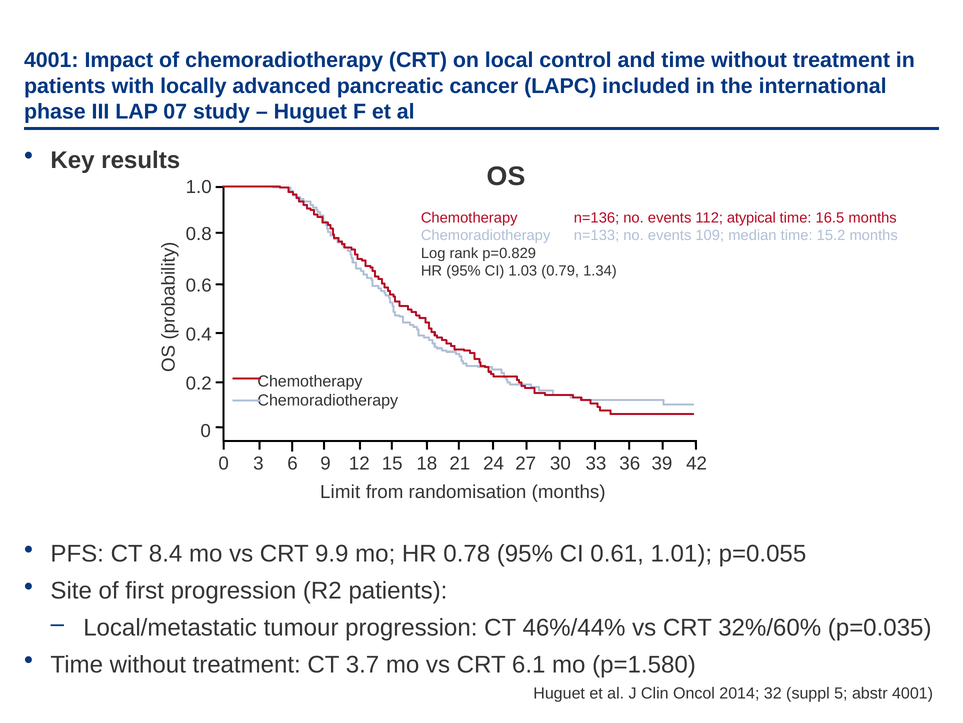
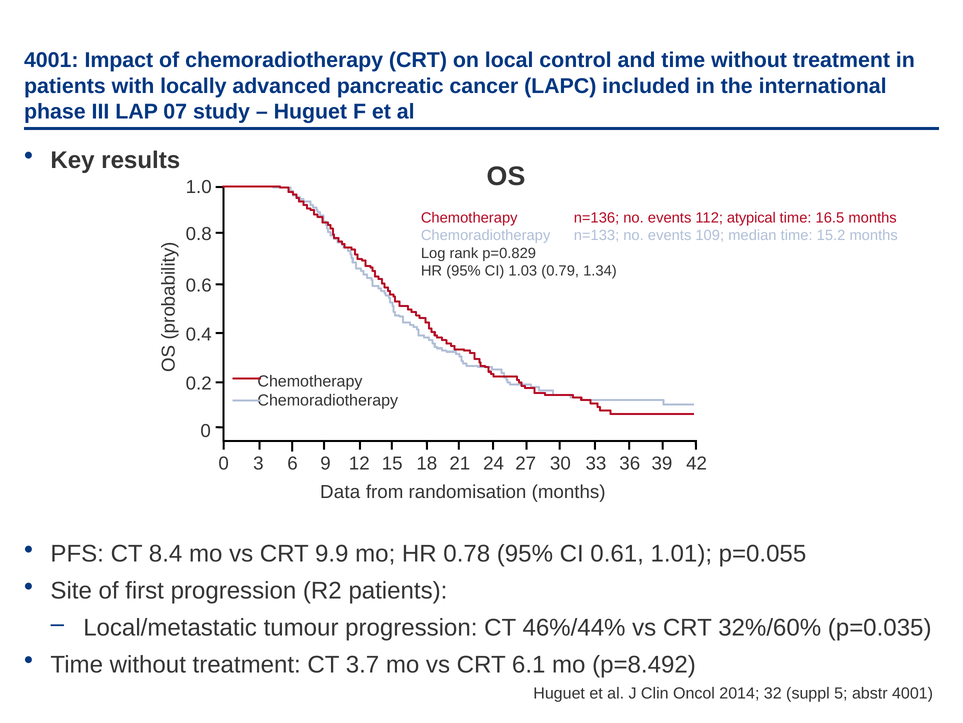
Limit: Limit -> Data (340, 491)
p=1.580: p=1.580 -> p=8.492 (644, 664)
